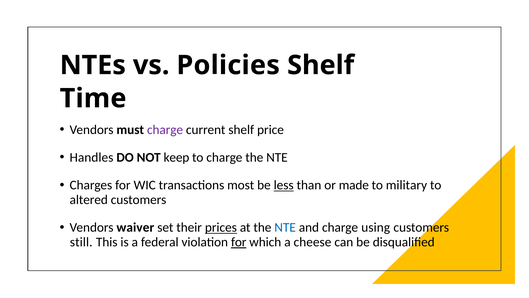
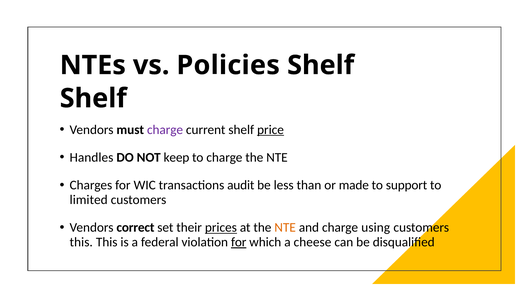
Time: Time -> Shelf (93, 98)
price underline: none -> present (271, 130)
most: most -> audit (241, 185)
less underline: present -> none (284, 185)
military: military -> support (407, 185)
altered: altered -> limited (89, 200)
waiver: waiver -> correct (135, 227)
NTE colour: blue -> orange (285, 227)
still: still -> this (81, 242)
